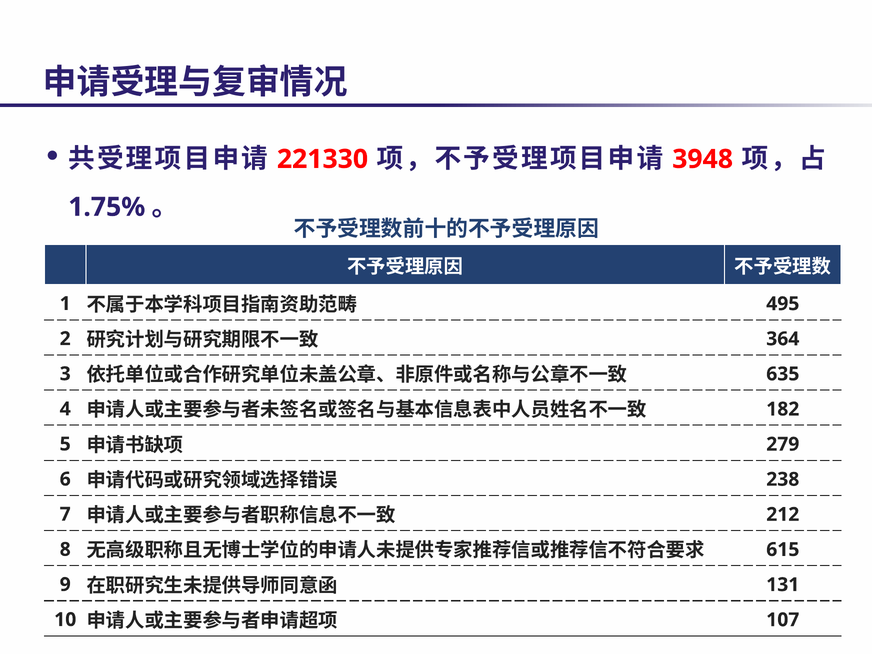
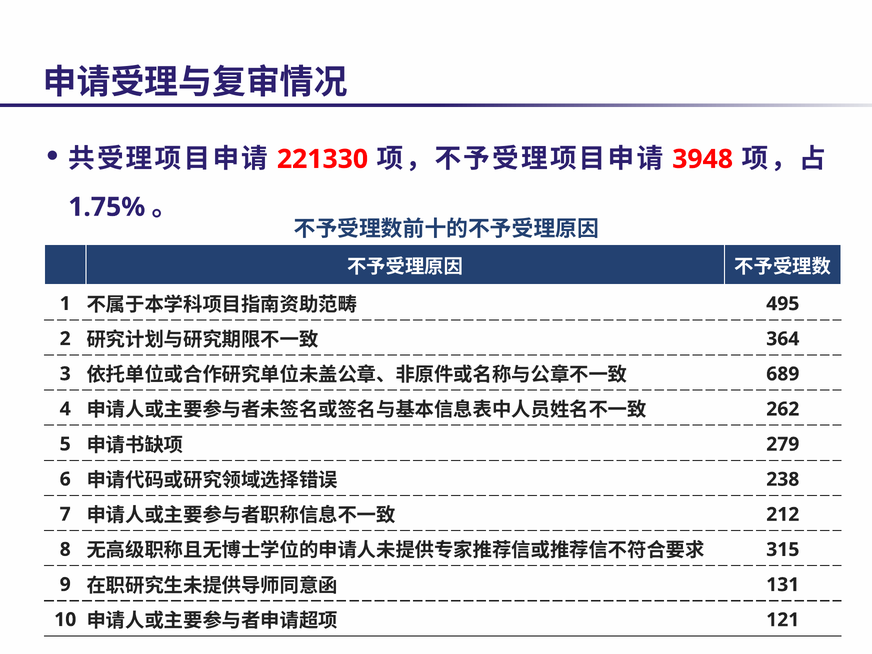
635: 635 -> 689 (783, 374)
182: 182 -> 262 (783, 409)
615: 615 -> 315 (783, 550)
107: 107 -> 121 (783, 620)
